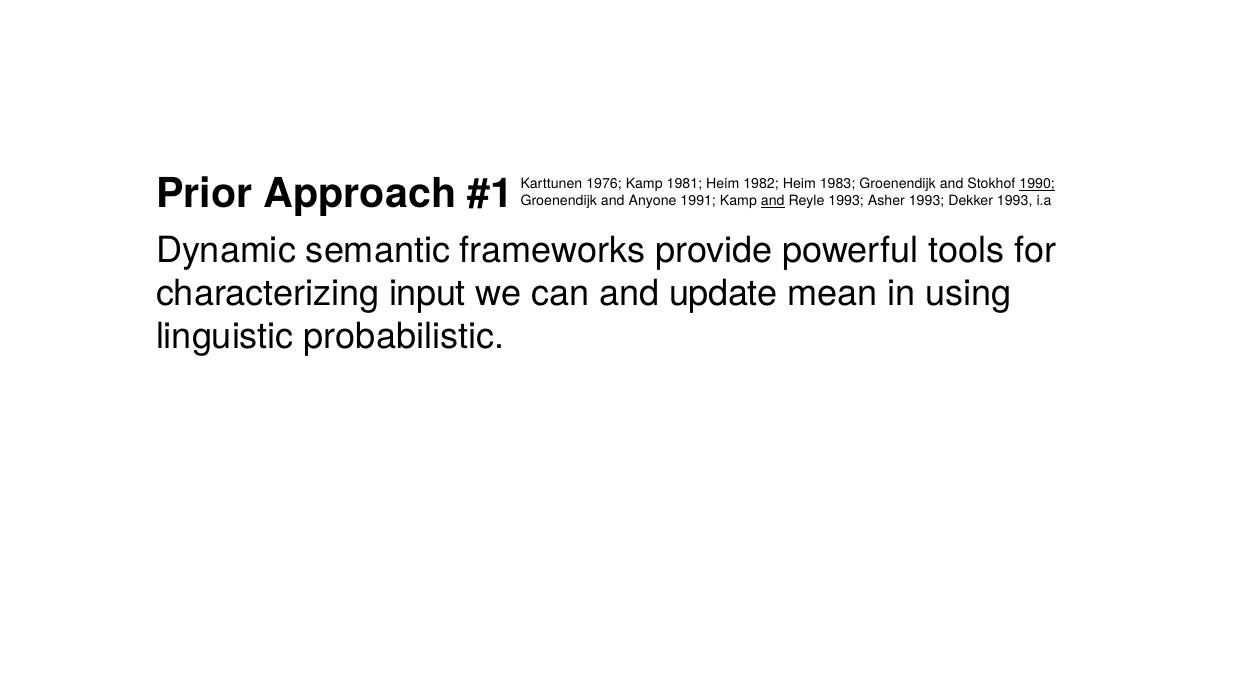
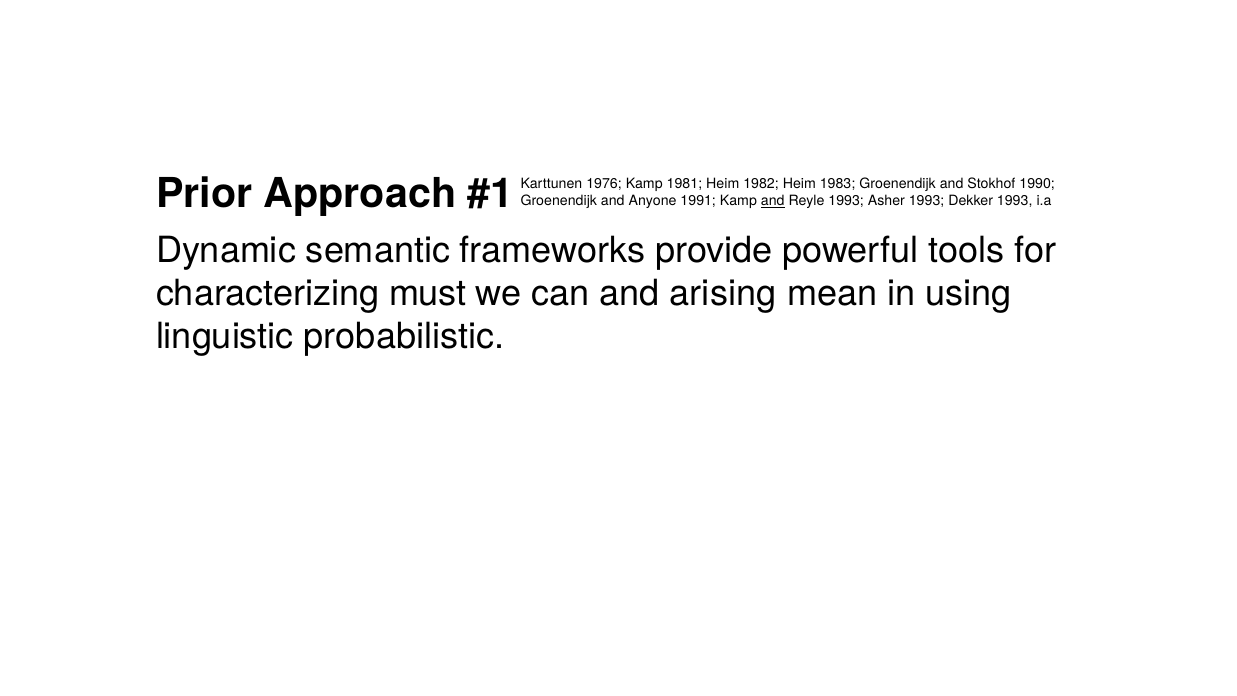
1990 underline: present -> none (1037, 184)
input: input -> must (428, 293)
update: update -> arising (723, 293)
